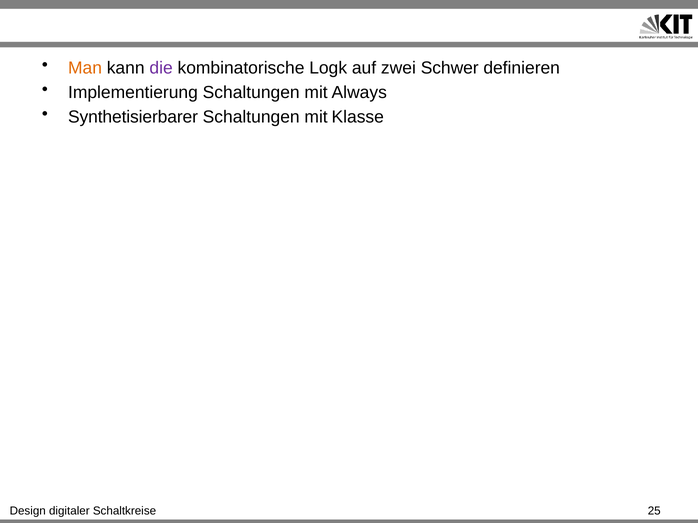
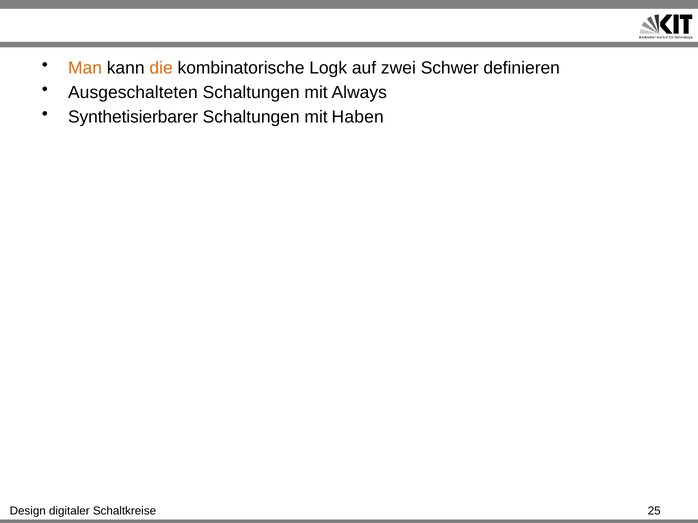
die colour: purple -> orange (161, 68)
Implementierung: Implementierung -> Ausgeschalteten (133, 92)
Klasse: Klasse -> Haben (358, 117)
